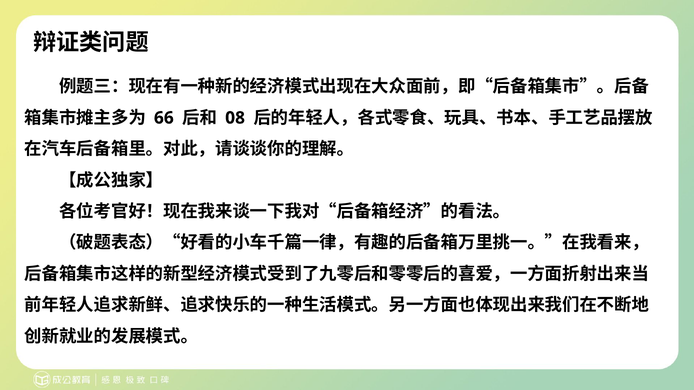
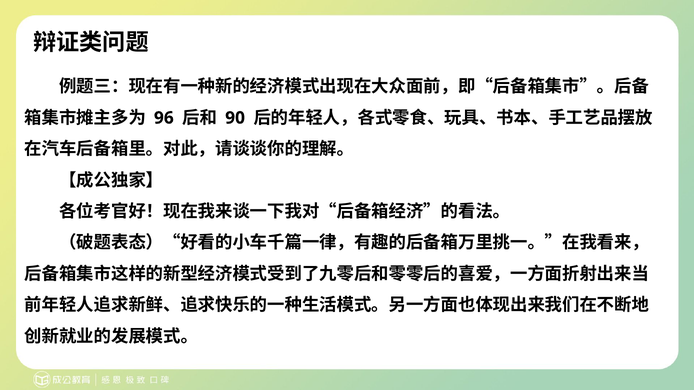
66: 66 -> 96 (164, 118)
08: 08 -> 90 (235, 118)
